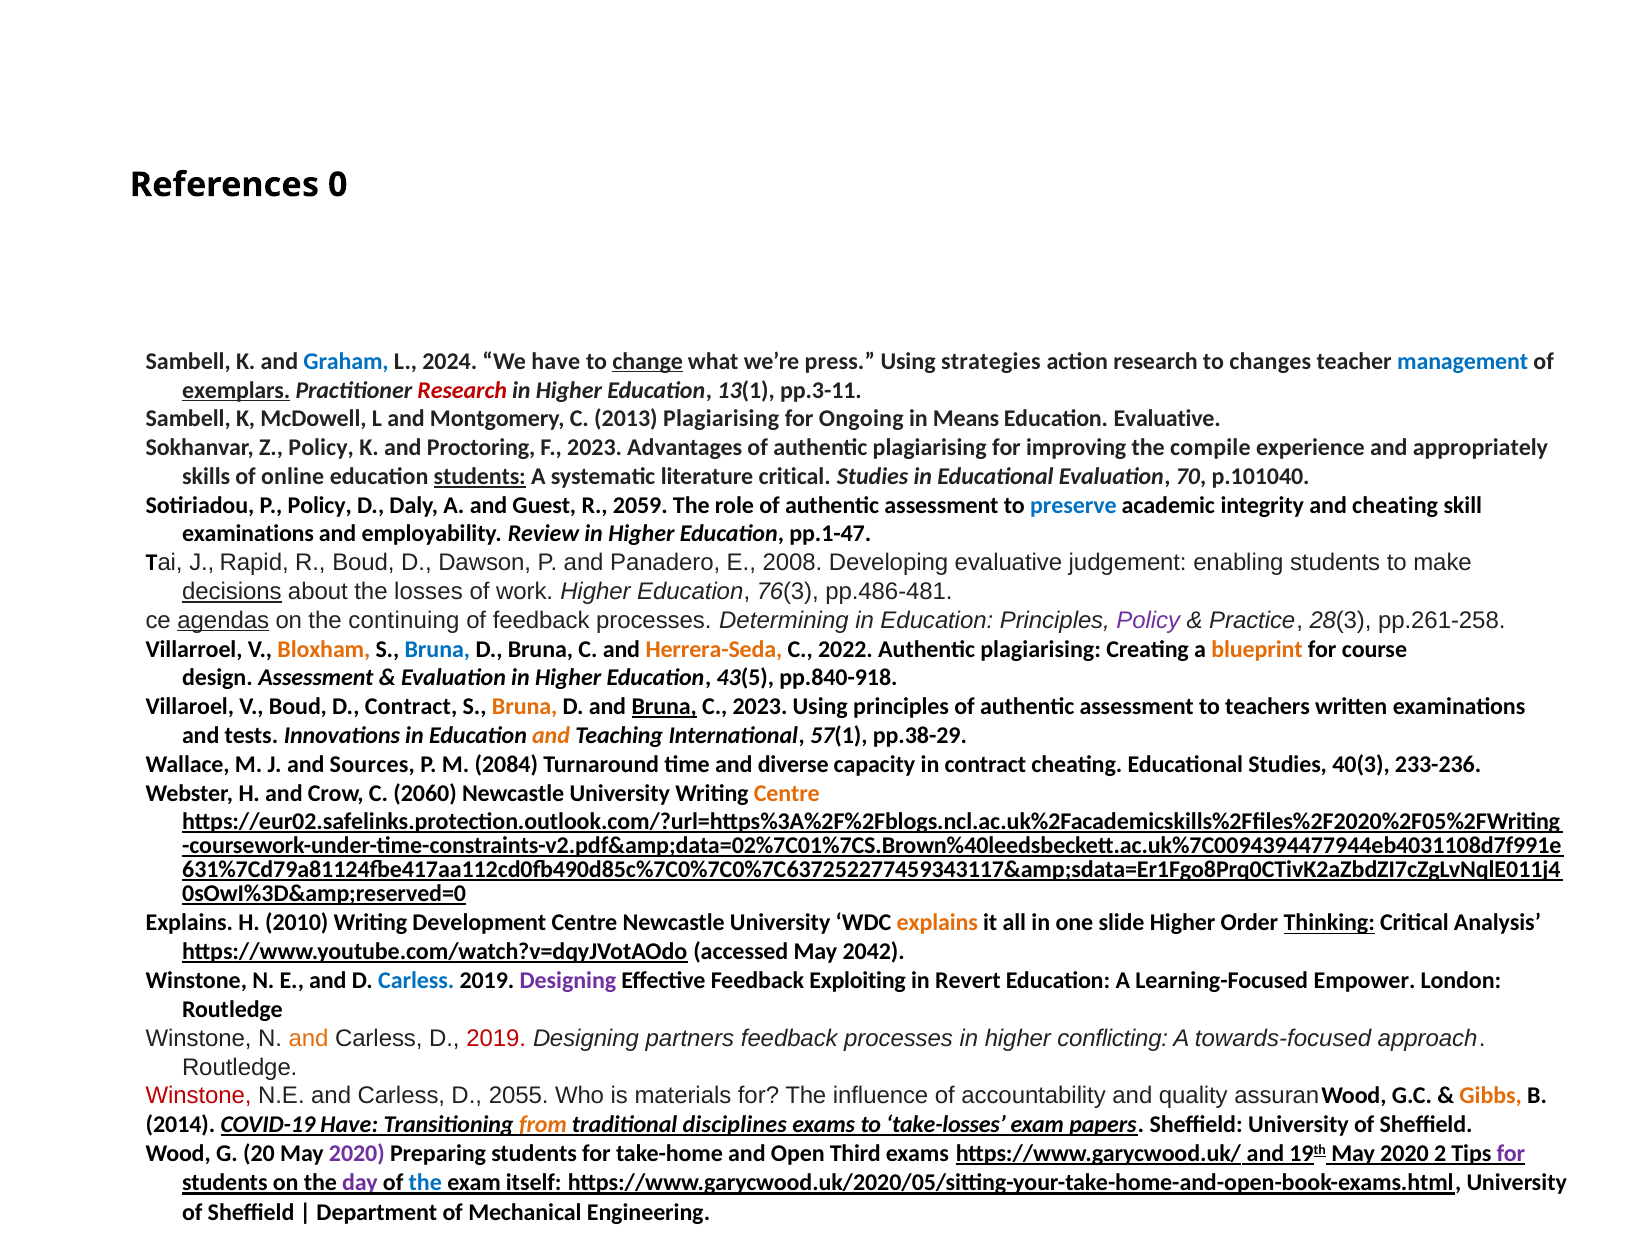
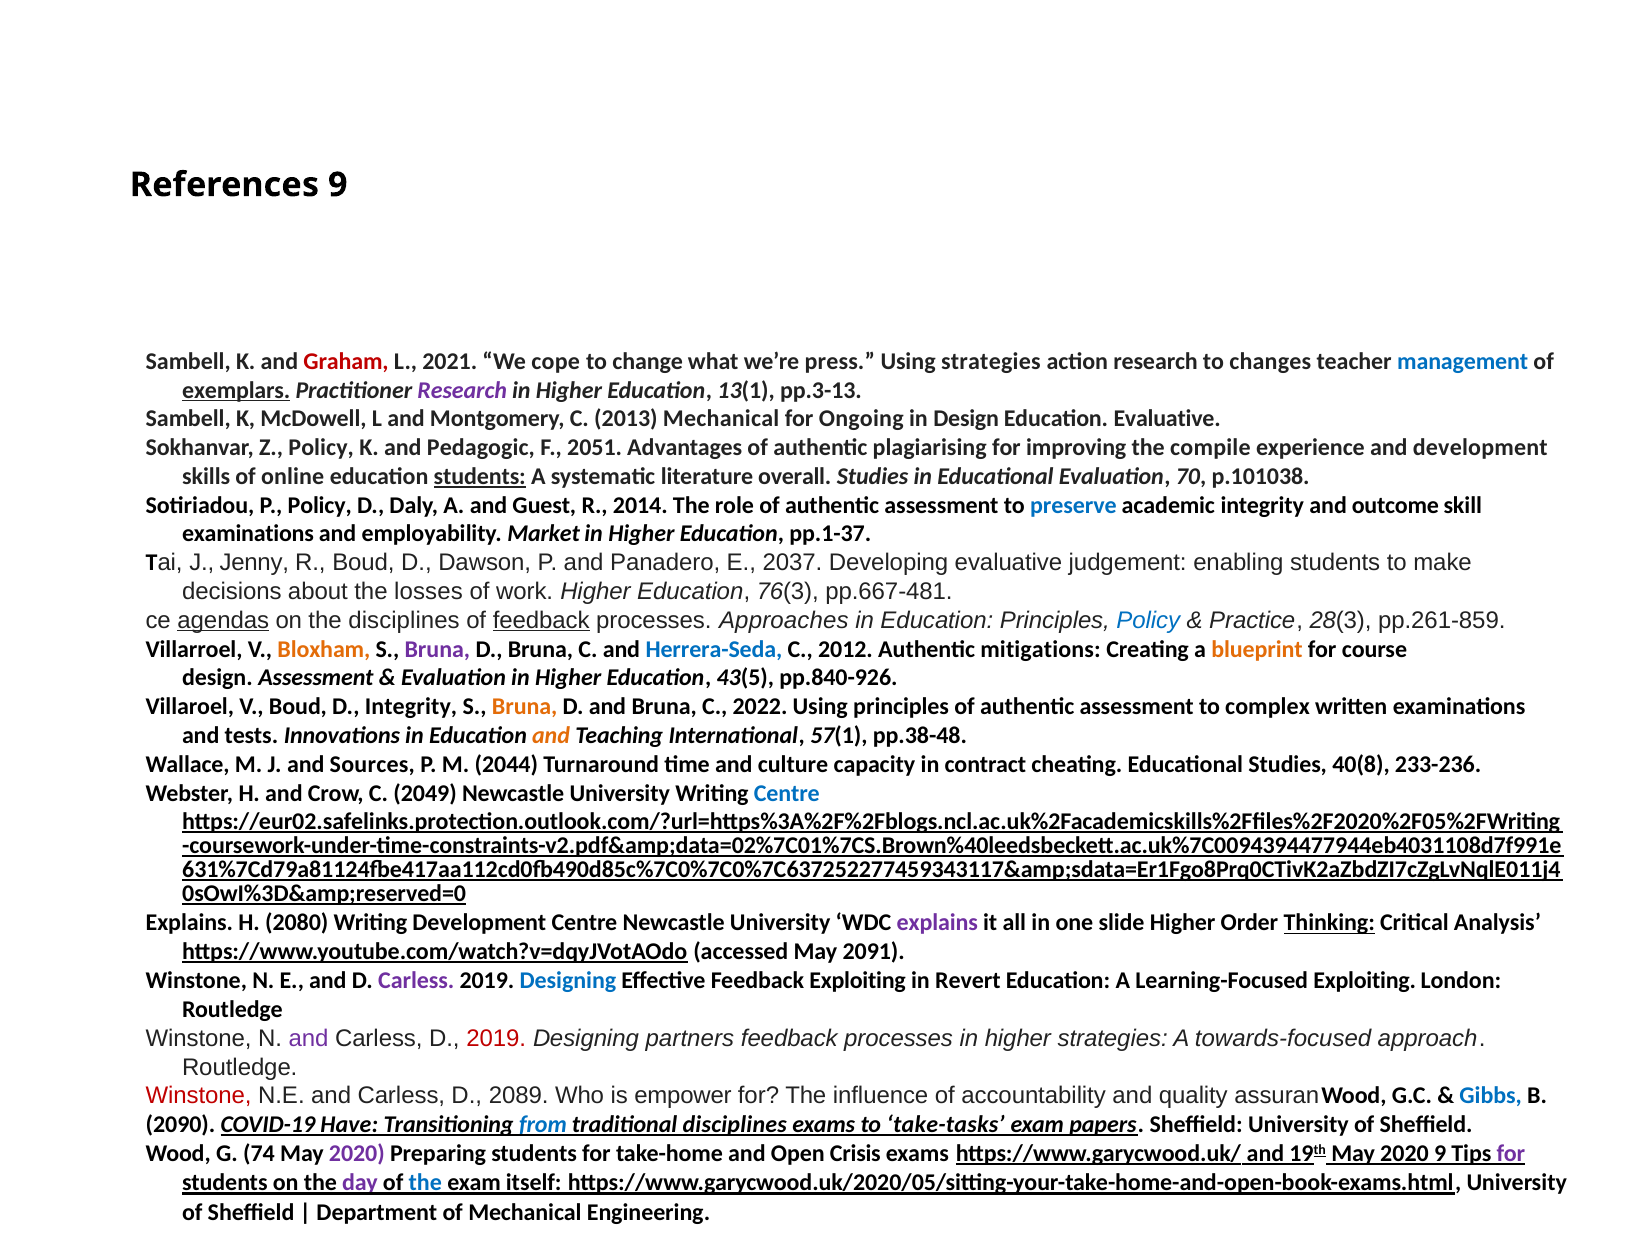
References 0: 0 -> 9 (338, 185)
Graham colour: blue -> red (346, 361)
2024: 2024 -> 2021 (450, 361)
We have: have -> cope (556, 361)
change underline: present -> none (648, 361)
Research colour: red -> purple (462, 390)
pp.3-11: pp.3-11 -> pp.3-13 (821, 390)
2013 Plagiarising: Plagiarising -> Mechanical (721, 419)
in Means: Means -> Design (966, 419)
Proctoring: Proctoring -> Pedagogic (481, 448)
F 2023: 2023 -> 2051 (595, 448)
and appropriately: appropriately -> development (1480, 448)
literature critical: critical -> overall (795, 477)
p.101040: p.101040 -> p.101038 (1261, 477)
2059: 2059 -> 2014 (640, 505)
and cheating: cheating -> outcome (1395, 505)
Review: Review -> Market (544, 534)
pp.1-47: pp.1-47 -> pp.1-37 (830, 534)
Rapid: Rapid -> Jenny (254, 563)
2008: 2008 -> 2037 (792, 563)
decisions underline: present -> none (232, 592)
pp.486-481: pp.486-481 -> pp.667-481 (889, 592)
the continuing: continuing -> disciplines (404, 621)
feedback underline: none -> present (541, 621)
Determining: Determining -> Approaches (784, 621)
Policy colour: purple -> blue (1148, 621)
pp.261-258: pp.261-258 -> pp.261-859 (1442, 621)
Bruna colour: blue -> purple (437, 649)
Herrera-Seda colour: orange -> blue (714, 649)
2022: 2022 -> 2012 (846, 649)
plagiarising: plagiarising -> mitigations (1041, 649)
pp.840-918: pp.840-918 -> pp.840-926 (838, 678)
D Contract: Contract -> Integrity (411, 707)
Bruna underline: present -> none (664, 707)
C 2023: 2023 -> 2022 (760, 707)
teachers: teachers -> complex (1267, 707)
pp.38-29: pp.38-29 -> pp.38-48 (920, 736)
2084: 2084 -> 2044 (506, 764)
diverse: diverse -> culture (793, 764)
40(3: 40(3 -> 40(8 (1361, 764)
2060: 2060 -> 2049 (425, 793)
Centre colour: orange -> blue (787, 793)
2010: 2010 -> 2080 (297, 923)
explains colour: orange -> purple (937, 923)
2042: 2042 -> 2091 (874, 952)
Carless colour: blue -> purple (416, 981)
Designing colour: purple -> blue (568, 981)
Learning-Focused Empower: Empower -> Exploiting (1365, 981)
and colour: orange -> purple (309, 1039)
higher conflicting: conflicting -> strategies (1113, 1039)
2055: 2055 -> 2089 (519, 1096)
materials: materials -> empower (683, 1096)
Gibbs colour: orange -> blue (1491, 1096)
2014: 2014 -> 2090 (180, 1125)
from colour: orange -> blue (543, 1125)
take-losses: take-losses -> take-tasks (946, 1125)
20: 20 -> 74 (259, 1154)
Third: Third -> Crisis (855, 1154)
2020 2: 2 -> 9 (1440, 1154)
